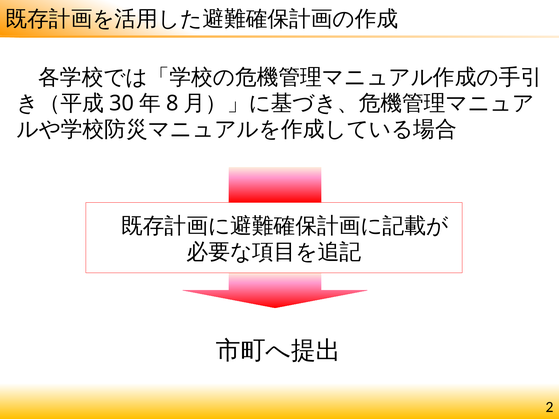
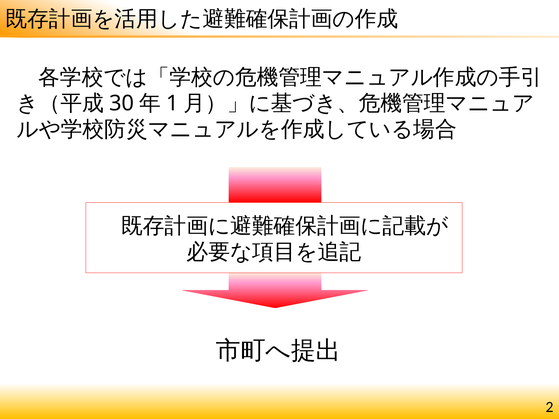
8: 8 -> 1 (172, 103)
